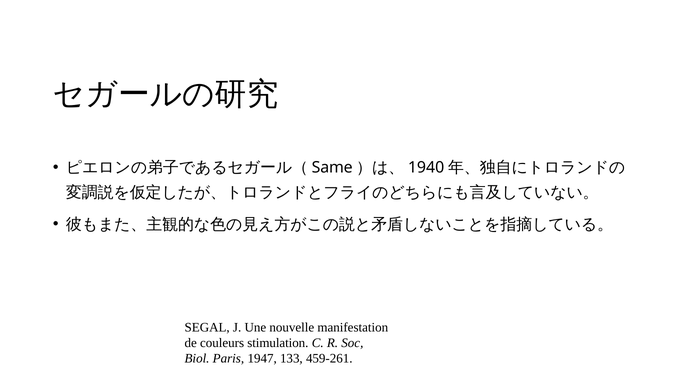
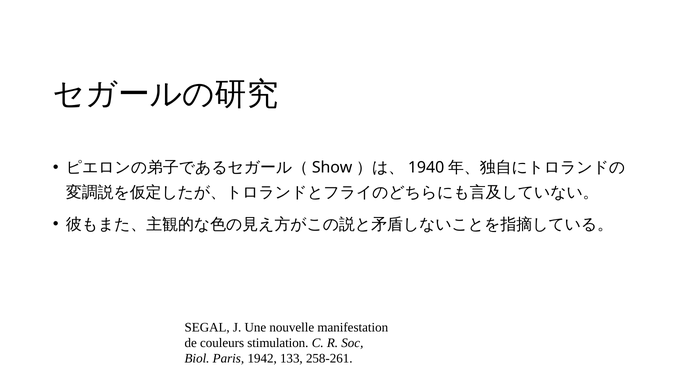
Same: Same -> Show (332, 168)
1947: 1947 -> 1942 (262, 359)
459-261: 459-261 -> 258-261 (329, 359)
